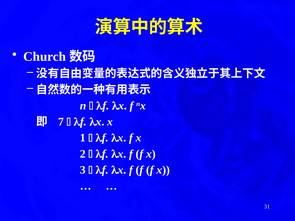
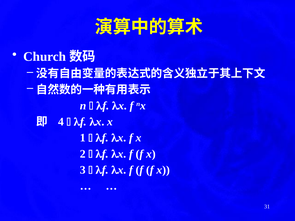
7: 7 -> 4 (61, 122)
